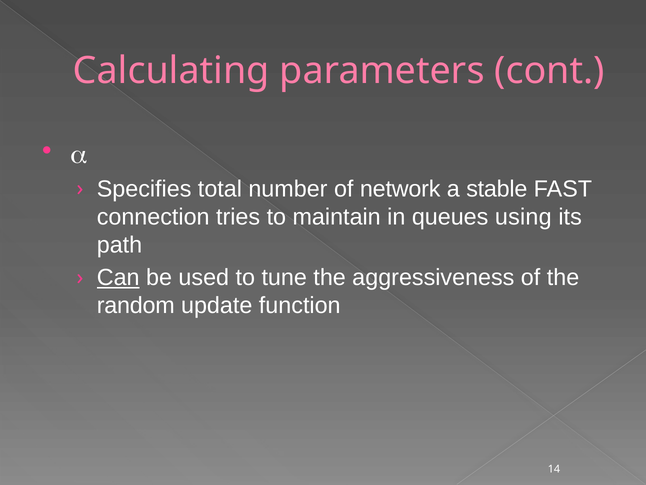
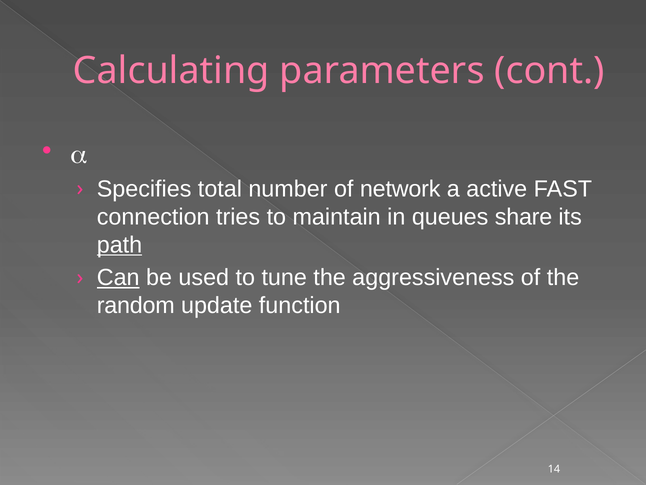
stable: stable -> active (497, 189)
using: using -> share (524, 217)
path underline: none -> present (119, 245)
